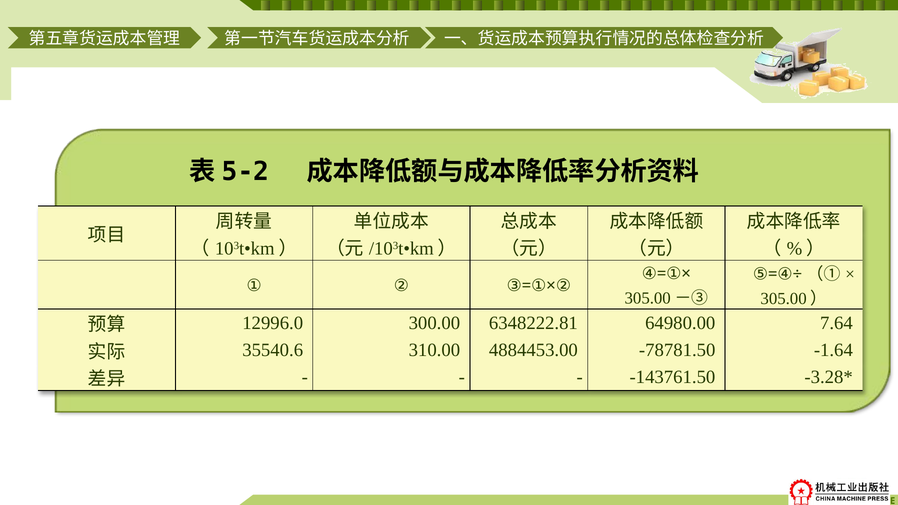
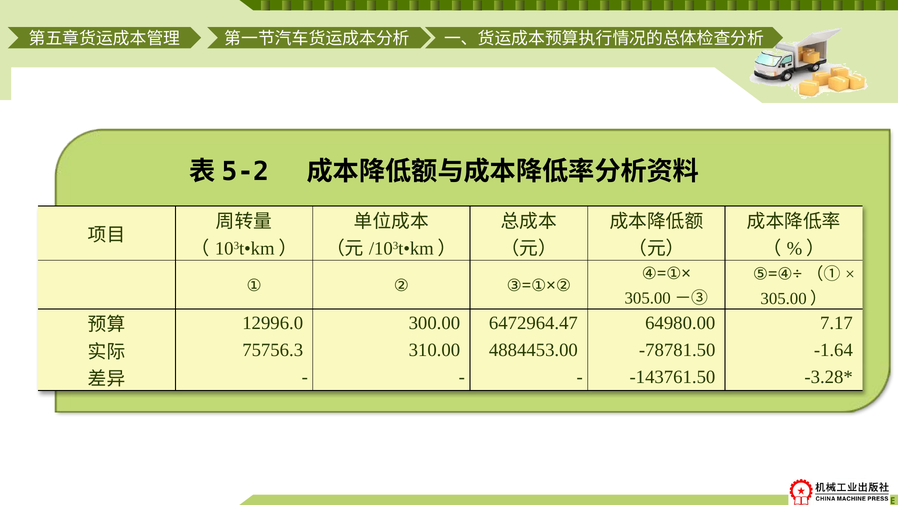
6348222.81: 6348222.81 -> 6472964.47 (533, 323)
7.64: 7.64 -> 7.17 (836, 323)
35540.6: 35540.6 -> 75756.3 (273, 350)
